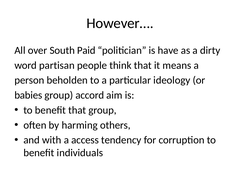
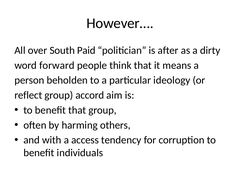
have: have -> after (168, 50)
partisan: partisan -> forward (57, 65)
babies: babies -> reflect (28, 95)
